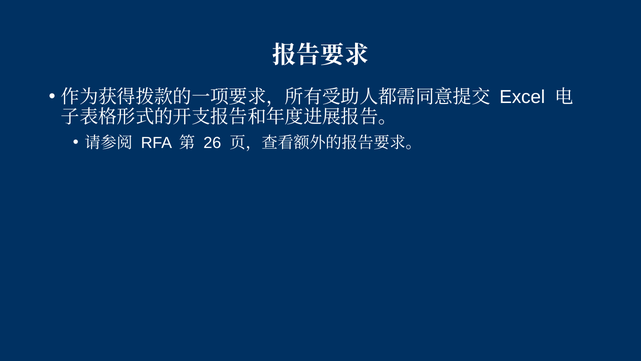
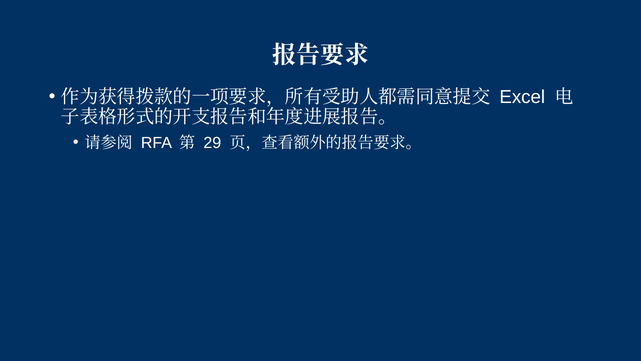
26: 26 -> 29 (212, 143)
